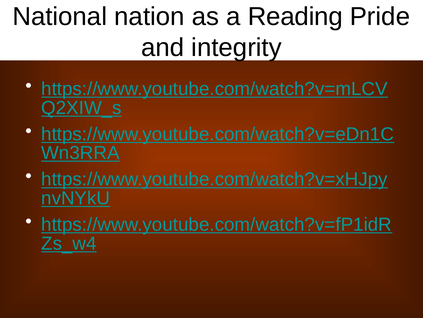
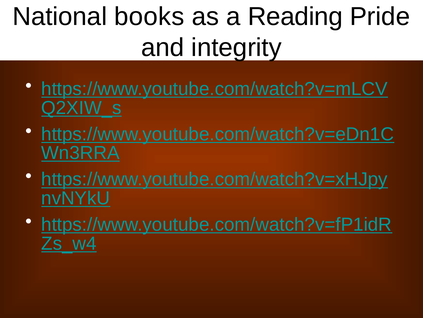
nation: nation -> books (149, 16)
